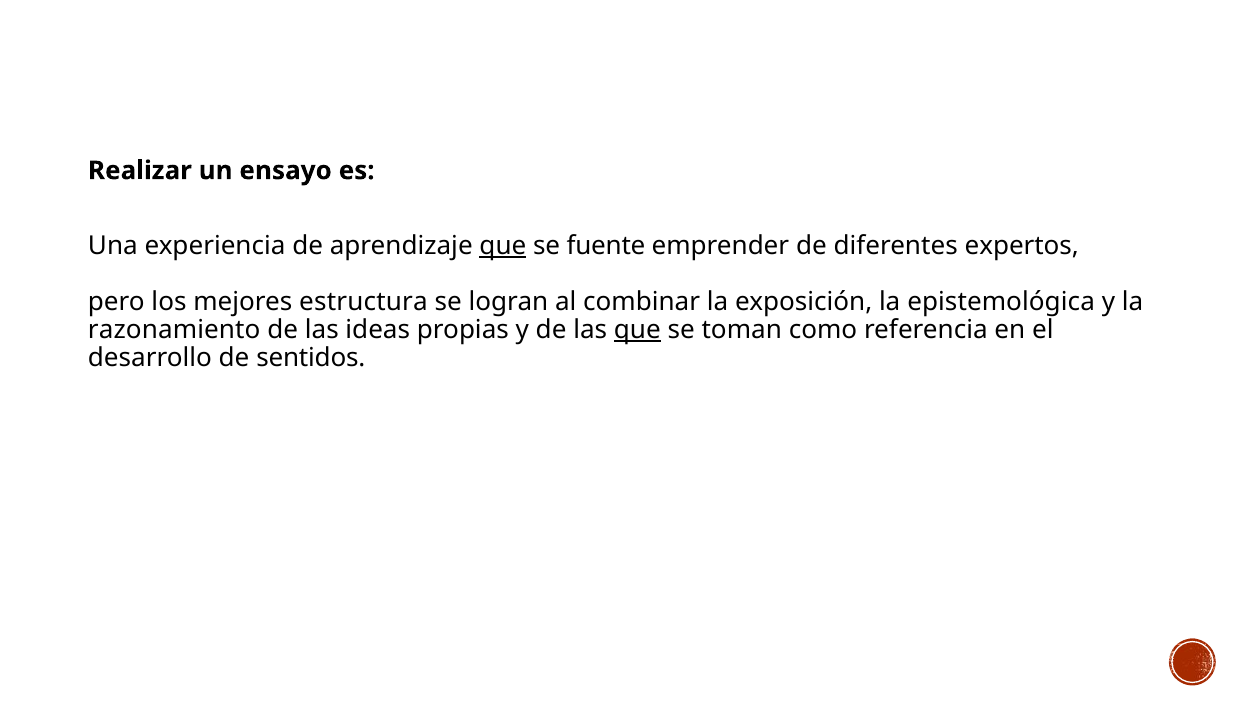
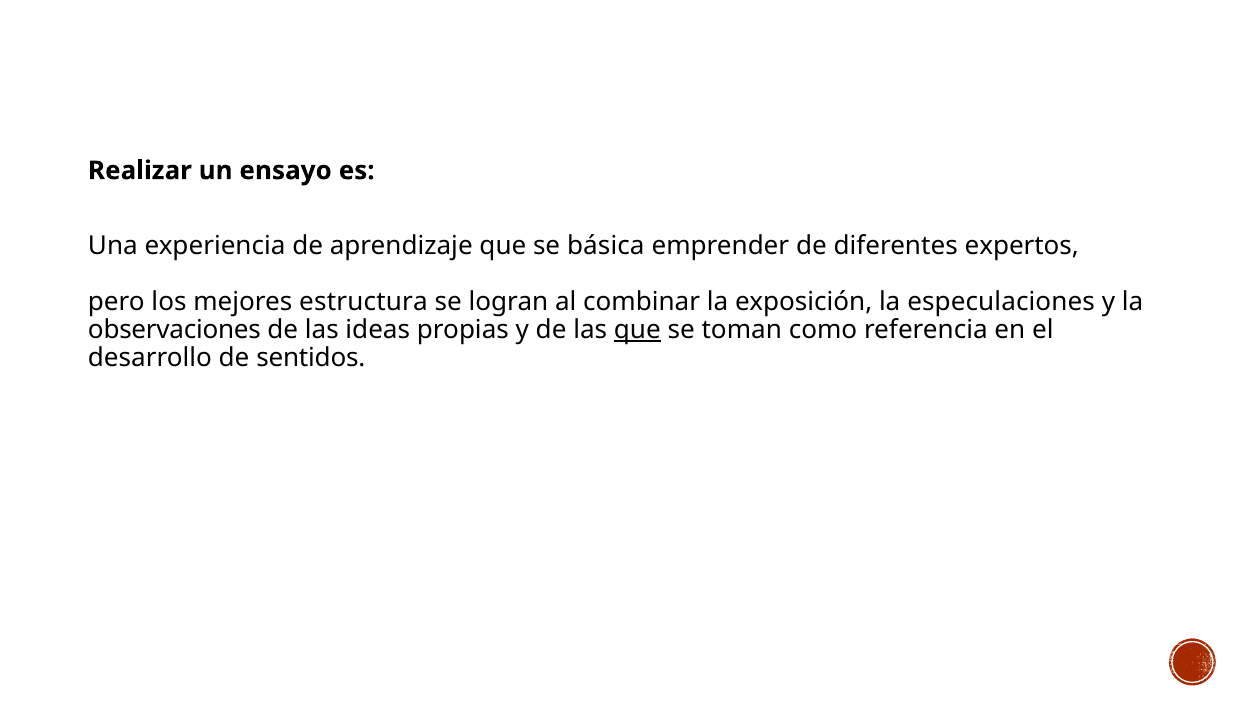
que underline: present -> none (503, 246)
fuente: fuente -> básica (606, 246)
epistemológica: epistemológica -> especulaciones (1001, 302)
razonamiento: razonamiento -> observaciones (174, 330)
